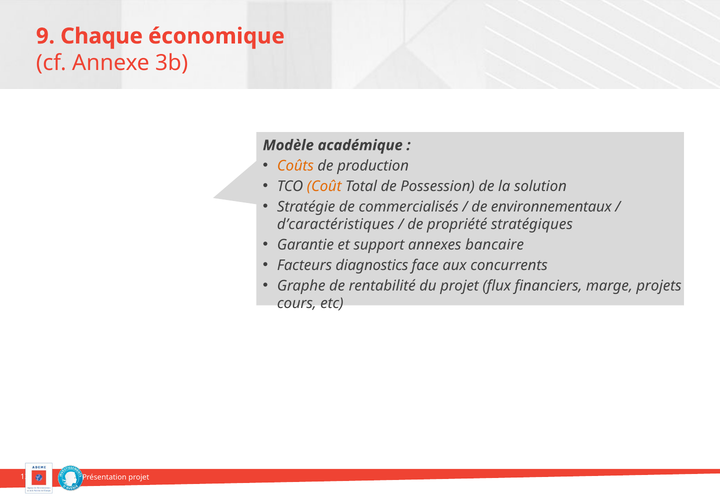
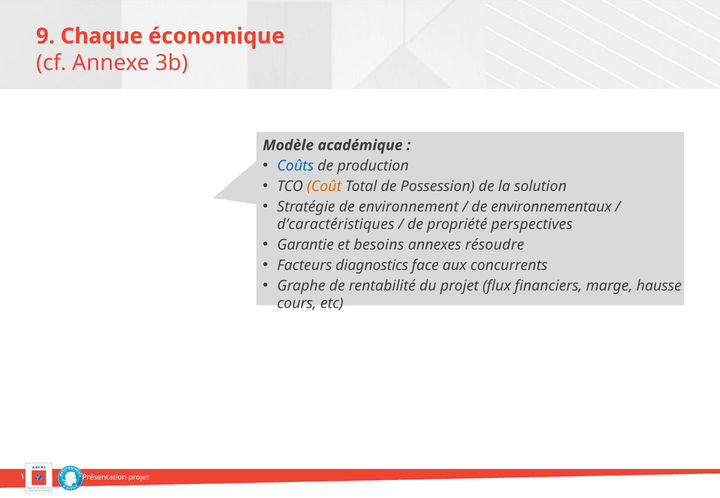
Coûts colour: orange -> blue (295, 166)
commercialisés: commercialisés -> environnement (409, 207)
stratégiques: stratégiques -> perspectives (532, 225)
support: support -> besoins (379, 245)
bancaire: bancaire -> résoudre (495, 245)
projets: projets -> hausse (659, 286)
